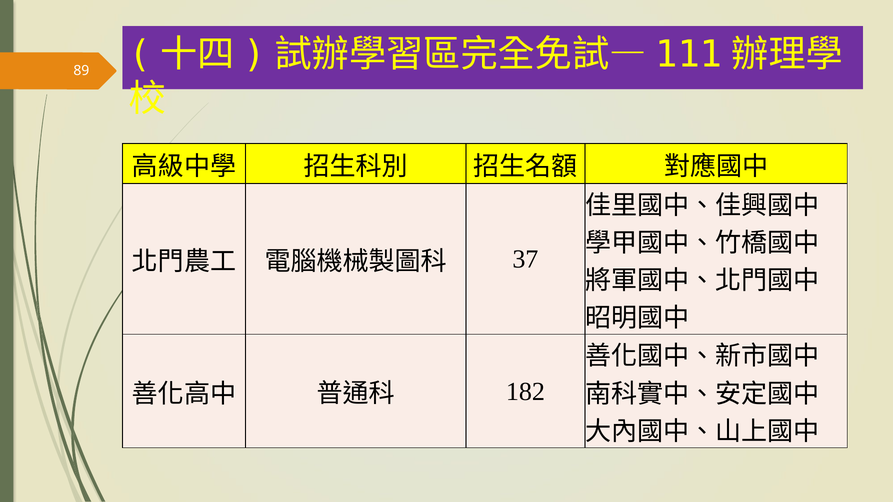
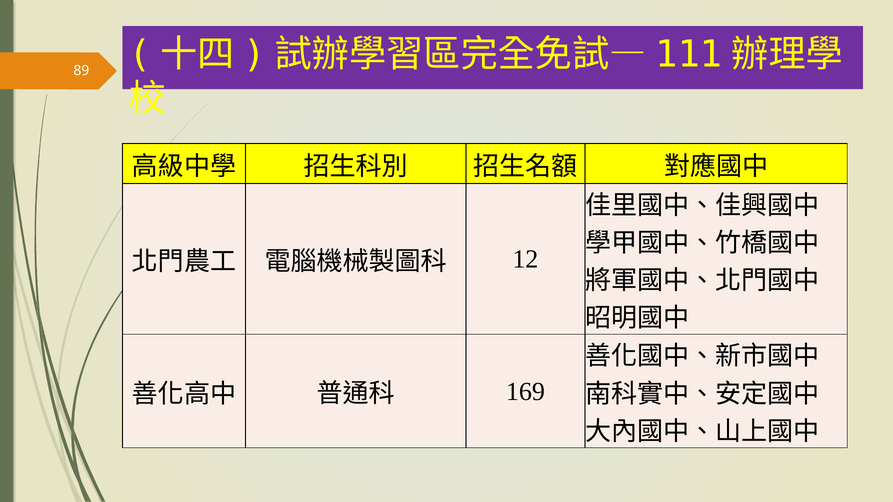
37: 37 -> 12 (525, 260)
182: 182 -> 169 (525, 392)
